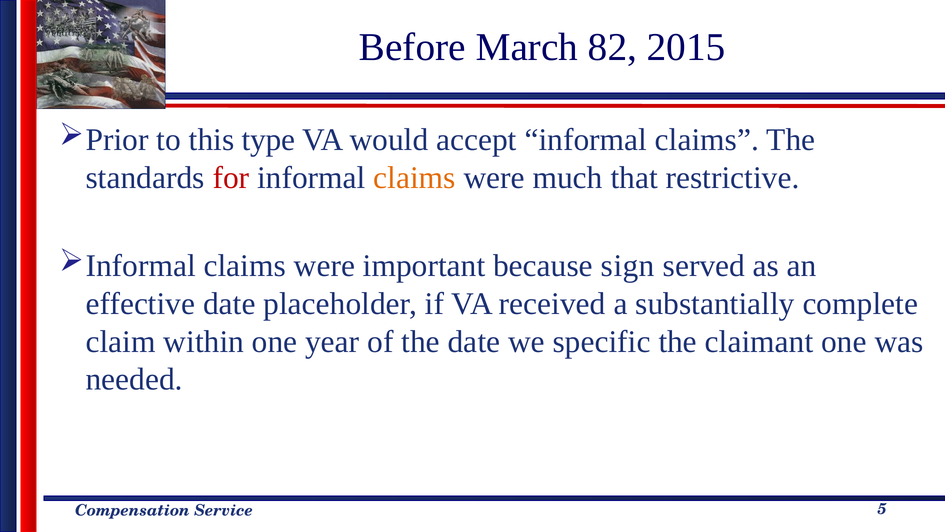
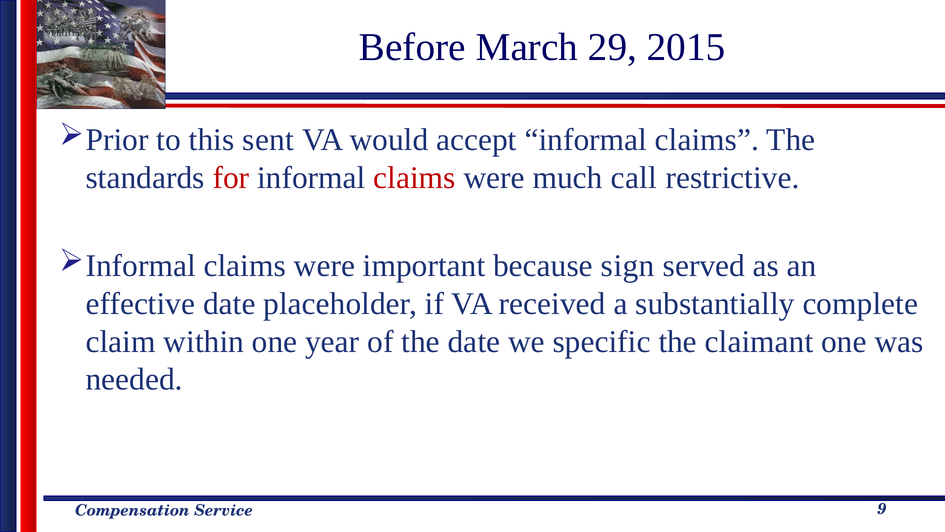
82: 82 -> 29 (612, 47)
type: type -> sent (268, 140)
claims colour: orange -> red (415, 178)
that: that -> call (634, 178)
5: 5 -> 9 (882, 509)
